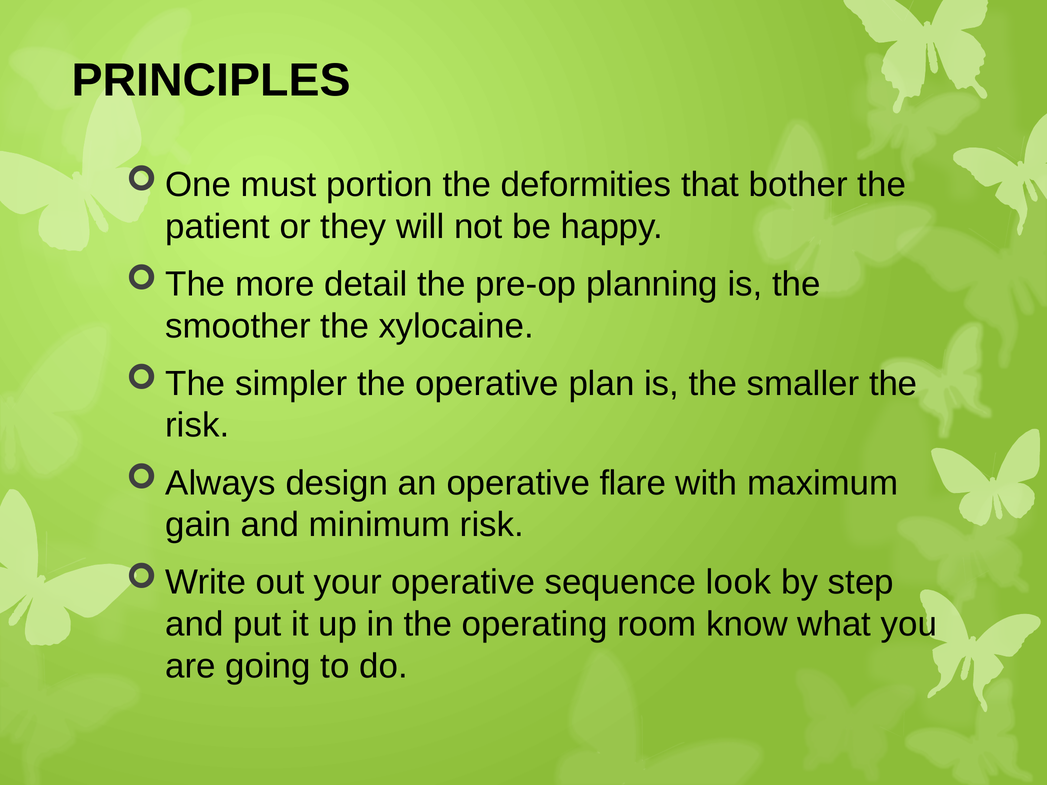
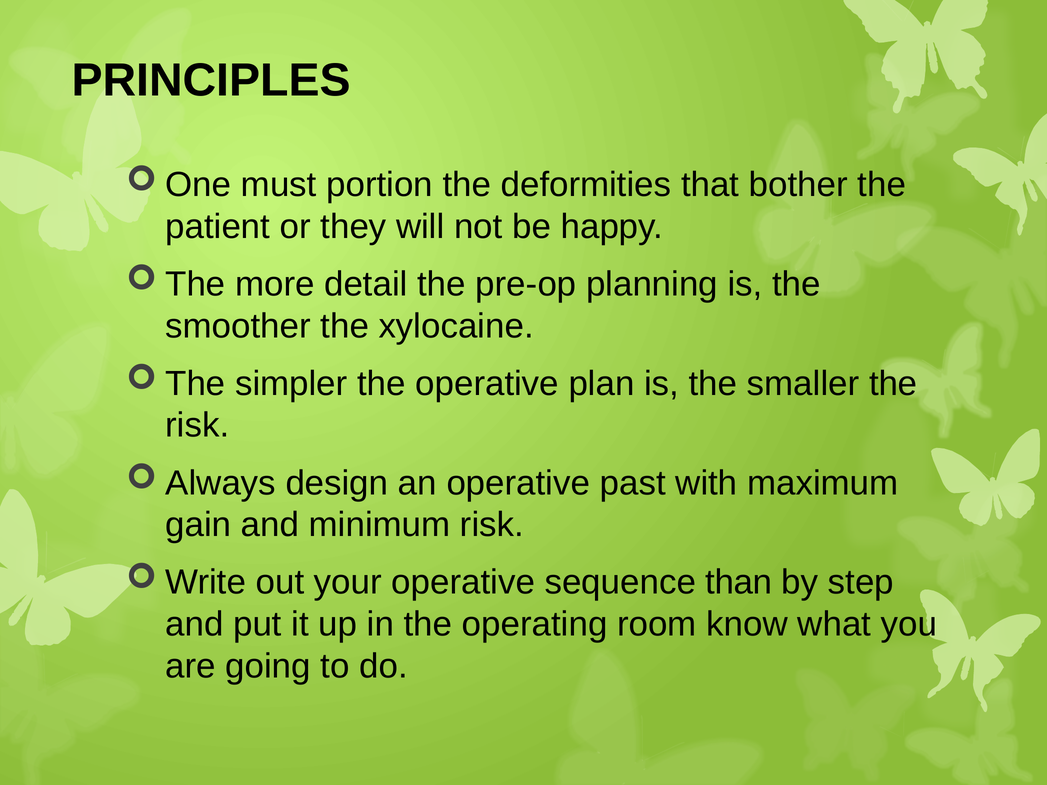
flare: flare -> past (633, 483)
look: look -> than (739, 583)
